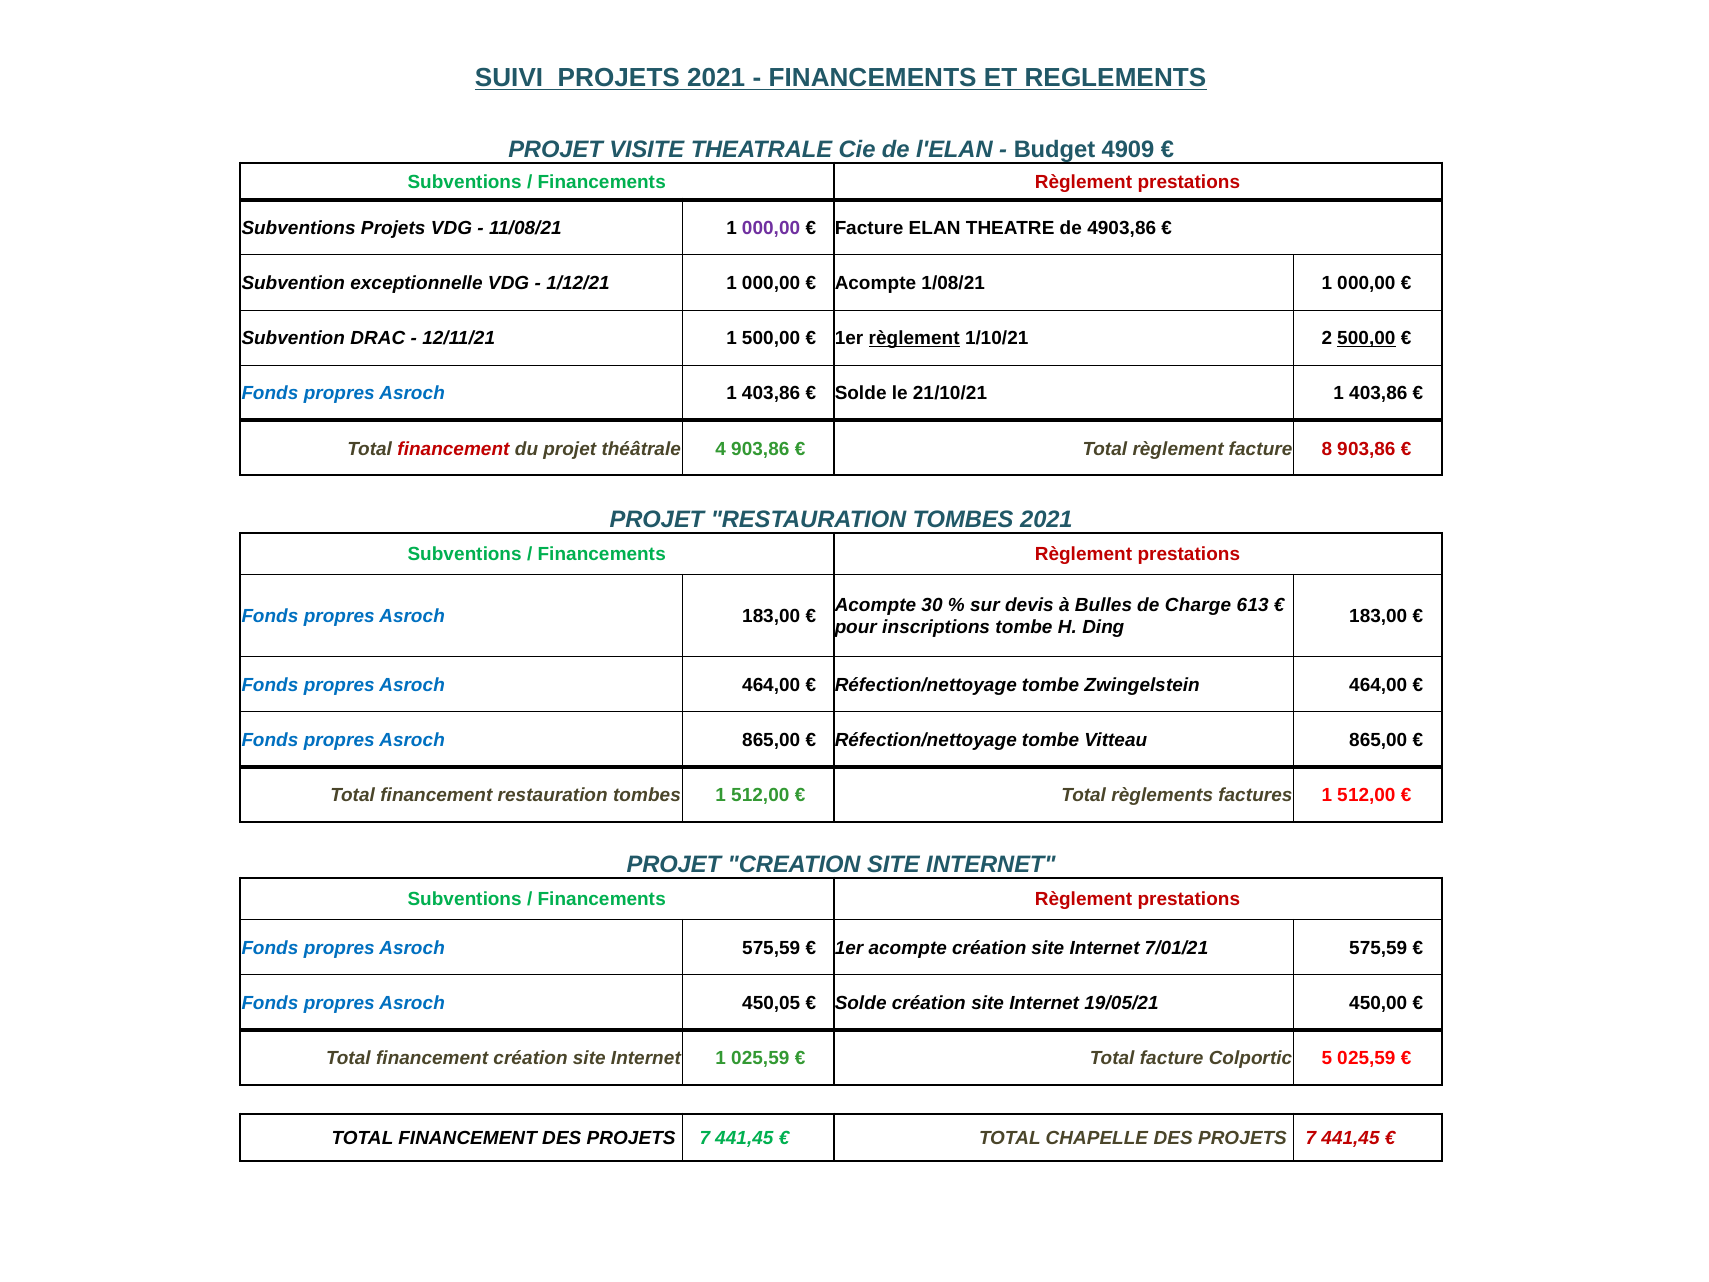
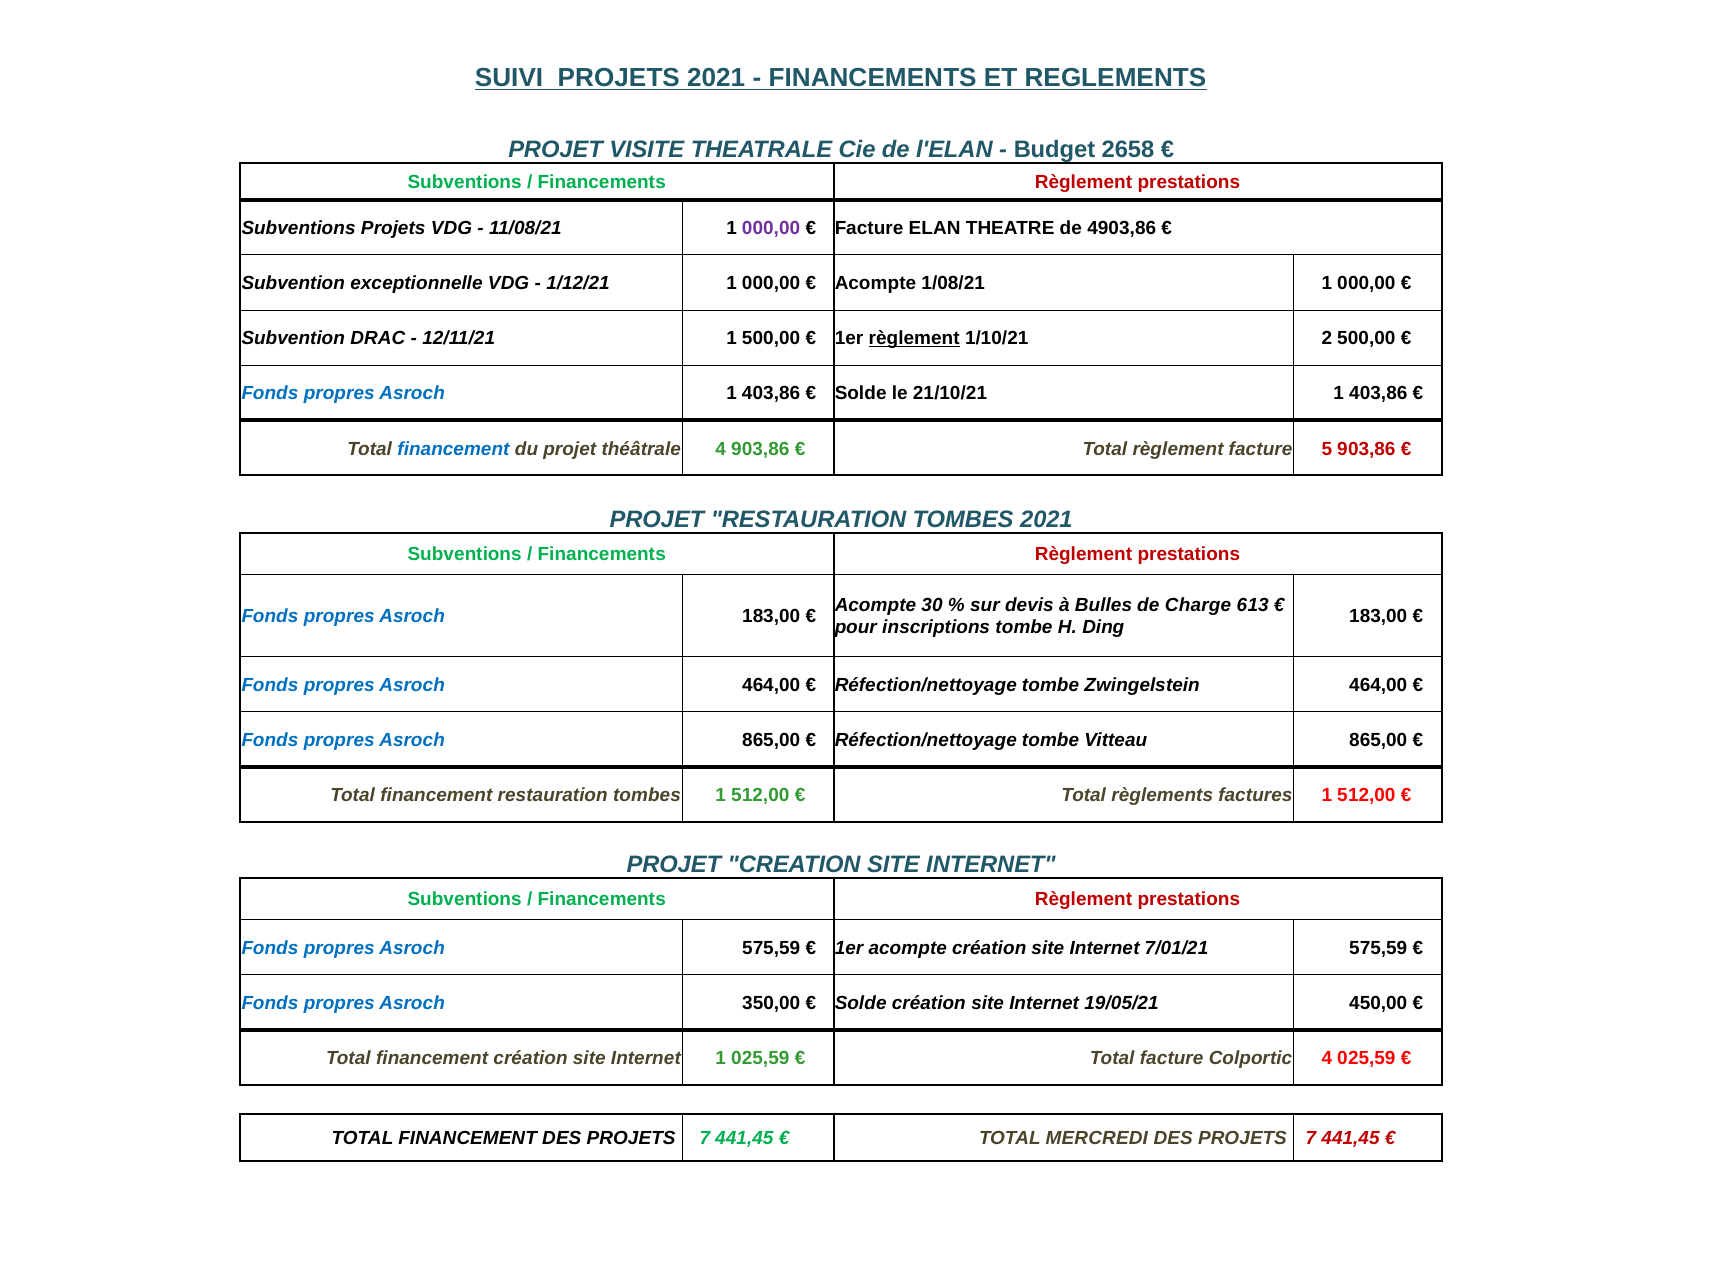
4909: 4909 -> 2658 (1128, 150)
500,00 underline: present -> none (1366, 338)
financement colour: red -> blue (453, 449)
8: 8 -> 5 (1327, 449)
450,05: 450,05 -> 350,00 (771, 1003)
Colportic 5: 5 -> 4 (1327, 1058)
CHAPELLE: CHAPELLE -> MERCREDI (1097, 1138)
